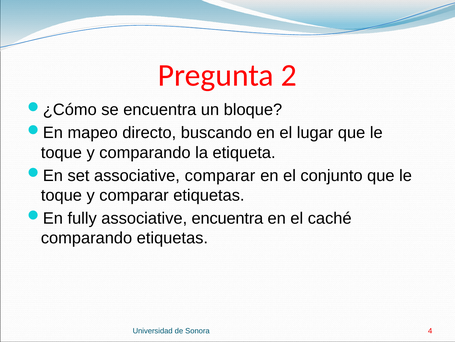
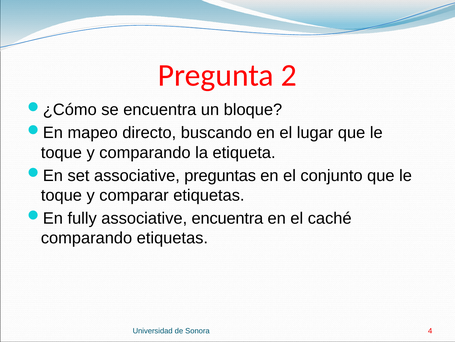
associative comparar: comparar -> preguntas (220, 175)
